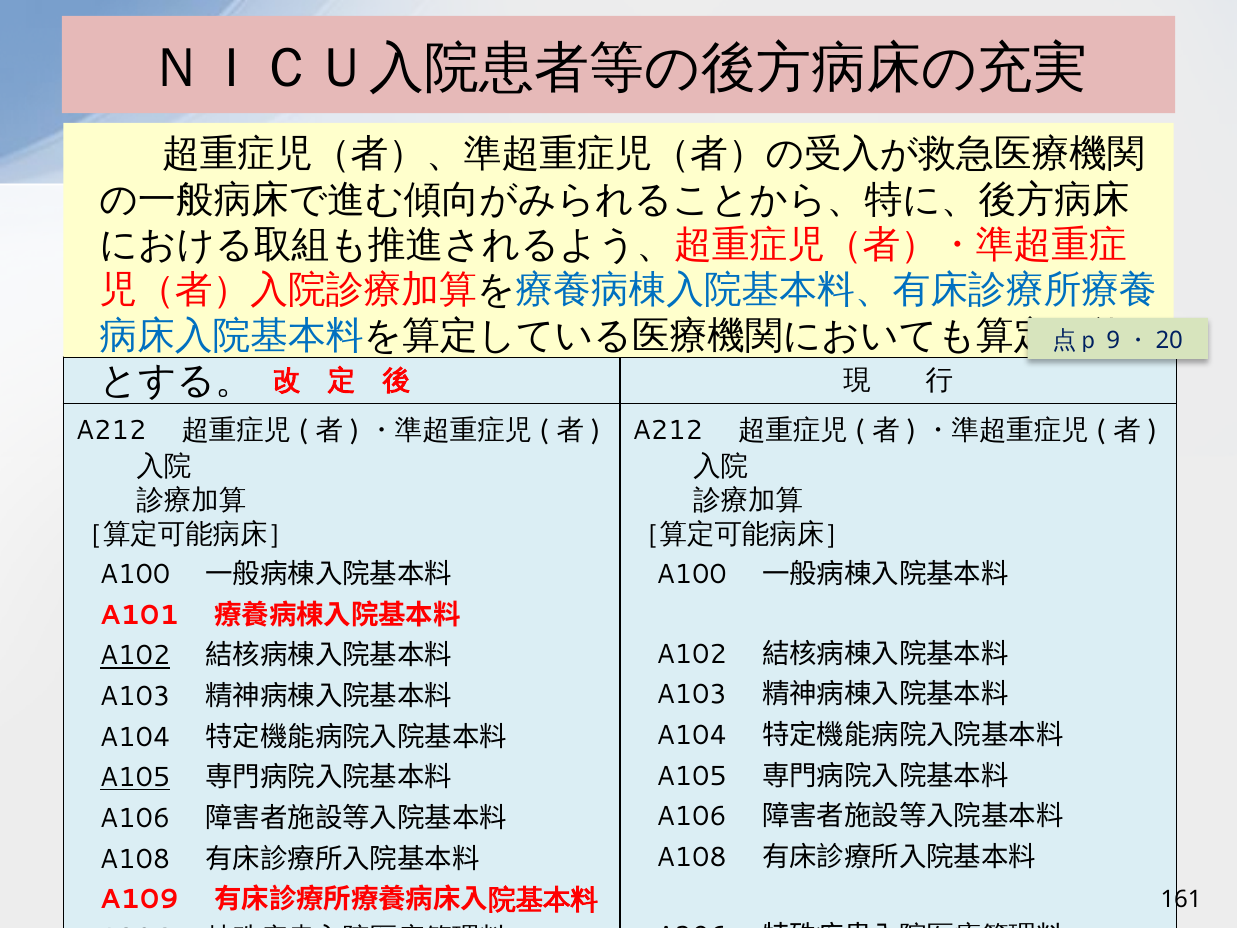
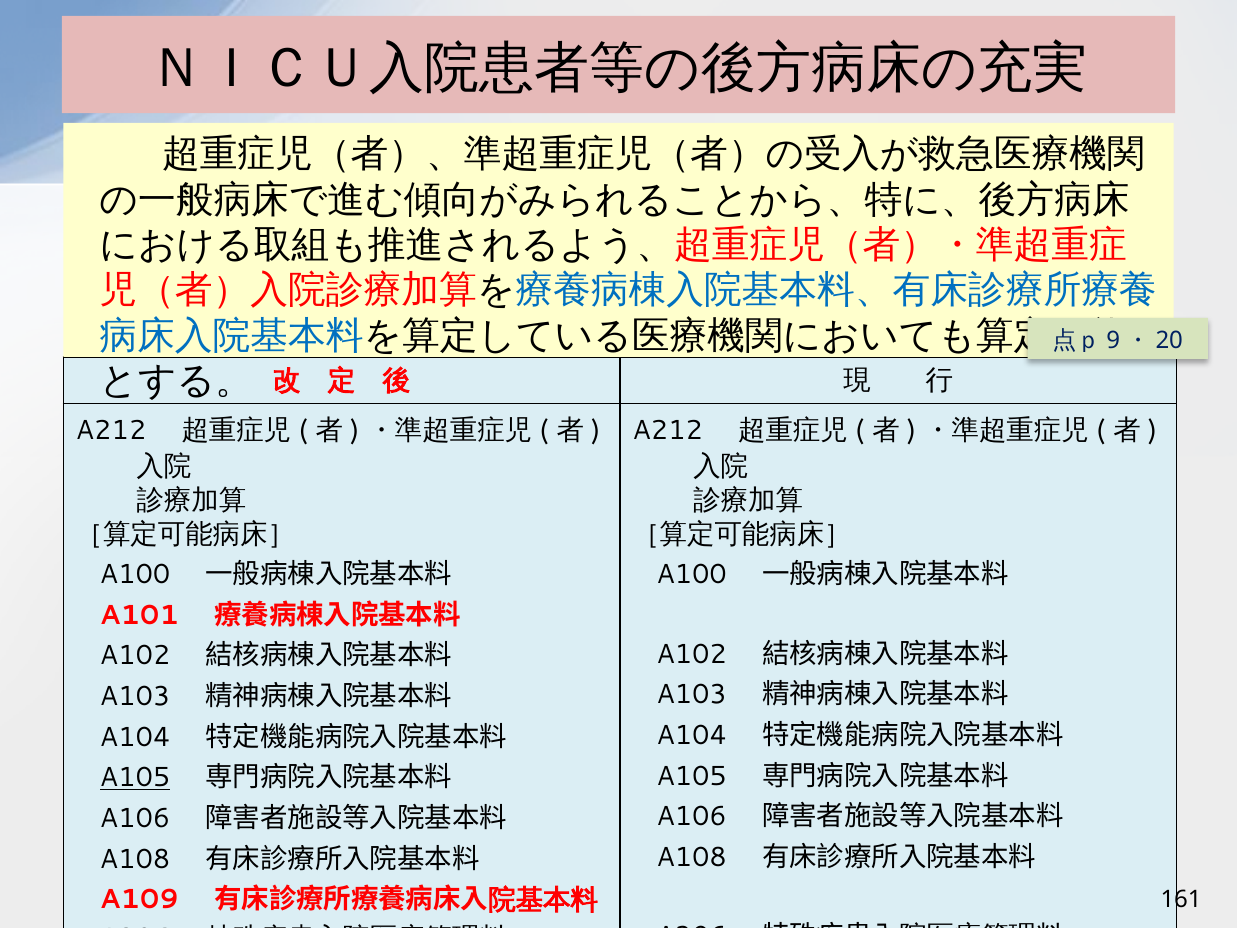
A102 underline: present -> none (135, 656)
